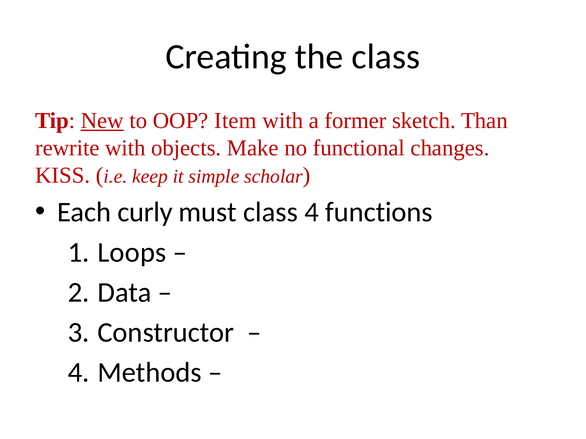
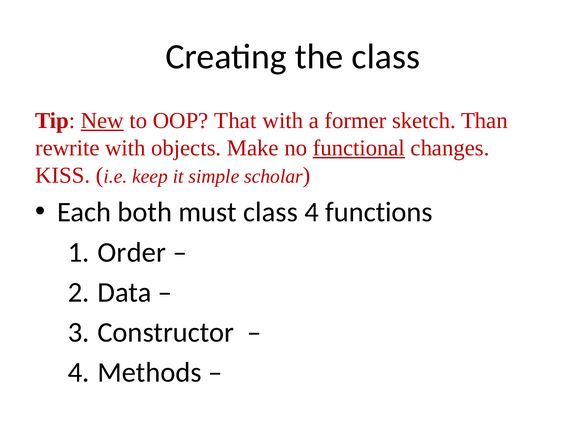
Item: Item -> That (235, 121)
functional underline: none -> present (359, 148)
curly: curly -> both (145, 213)
Loops: Loops -> Order (132, 253)
